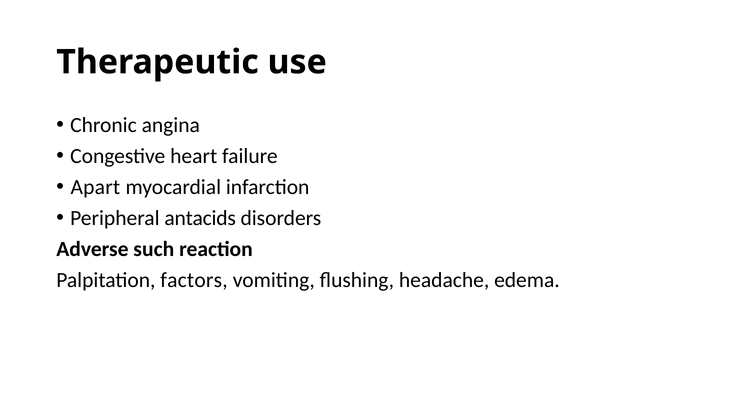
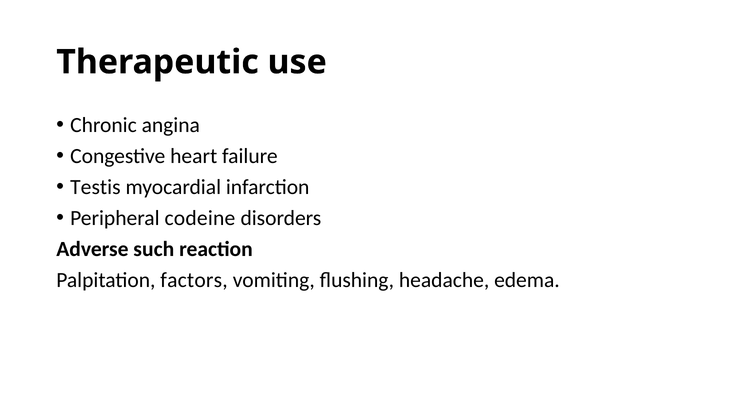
Apart: Apart -> Testis (95, 187)
antacids: antacids -> codeine (200, 218)
